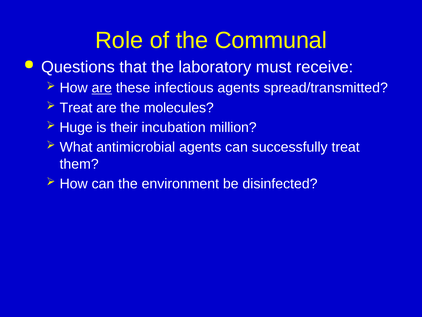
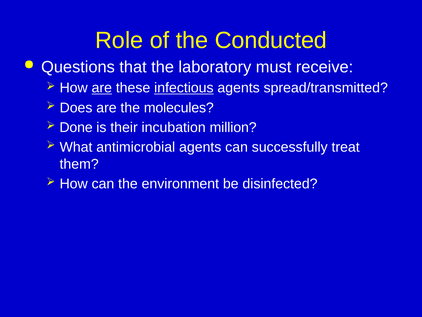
Communal: Communal -> Conducted (271, 40)
infectious underline: none -> present (184, 88)
Treat: Treat -> Does (76, 108)
Huge: Huge -> Done (76, 127)
